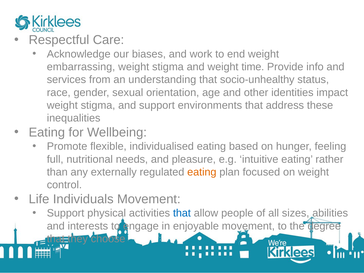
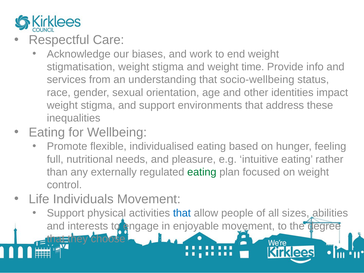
embarrassing: embarrassing -> stigmatisation (81, 67)
socio-unhealthy: socio-unhealthy -> socio-wellbeing (257, 80)
eating colour: orange -> green (202, 172)
